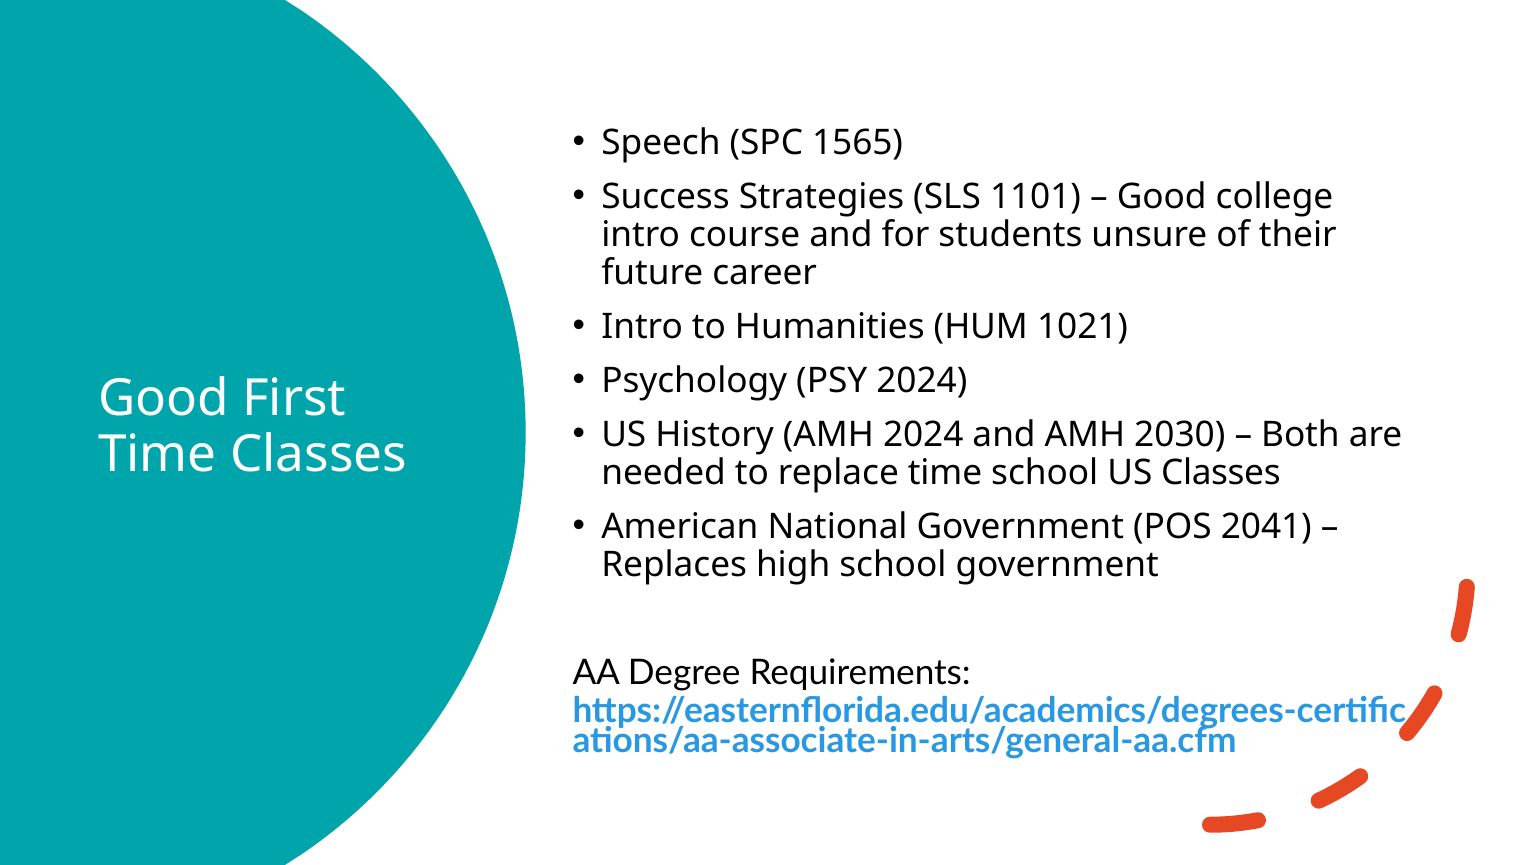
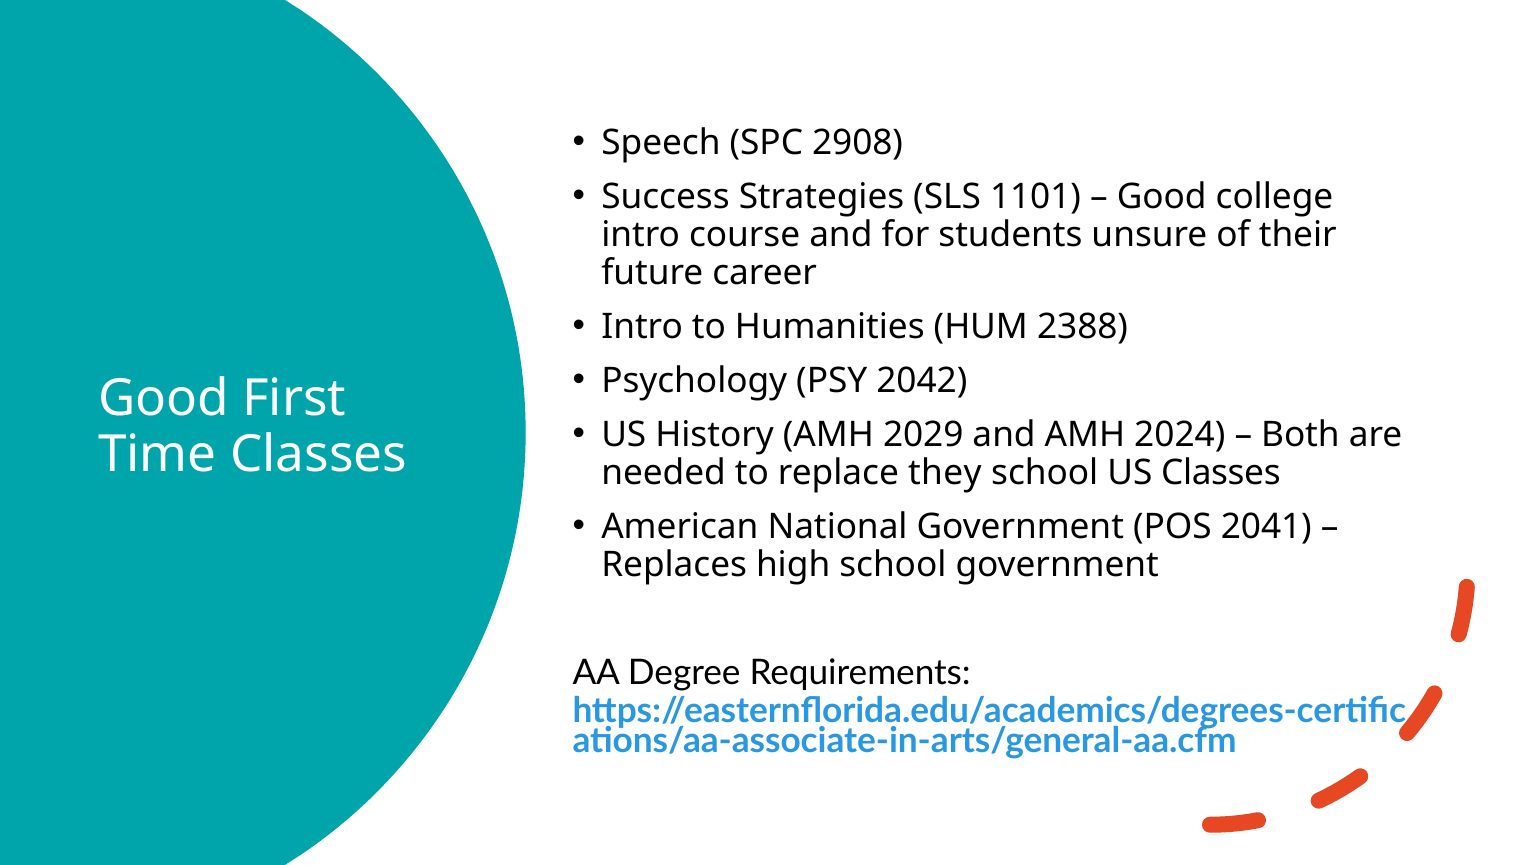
1565: 1565 -> 2908 (858, 143)
1021: 1021 -> 2388 (1083, 327)
PSY 2024: 2024 -> 2042 (922, 381)
AMH 2024: 2024 -> 2029 (923, 435)
2030: 2030 -> 2024 (1180, 435)
replace time: time -> they (945, 473)
